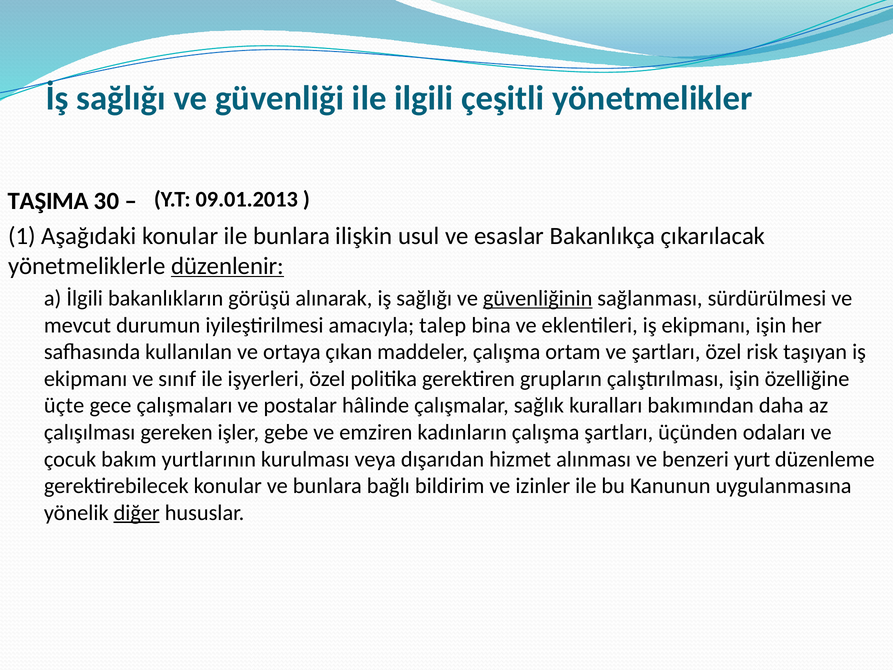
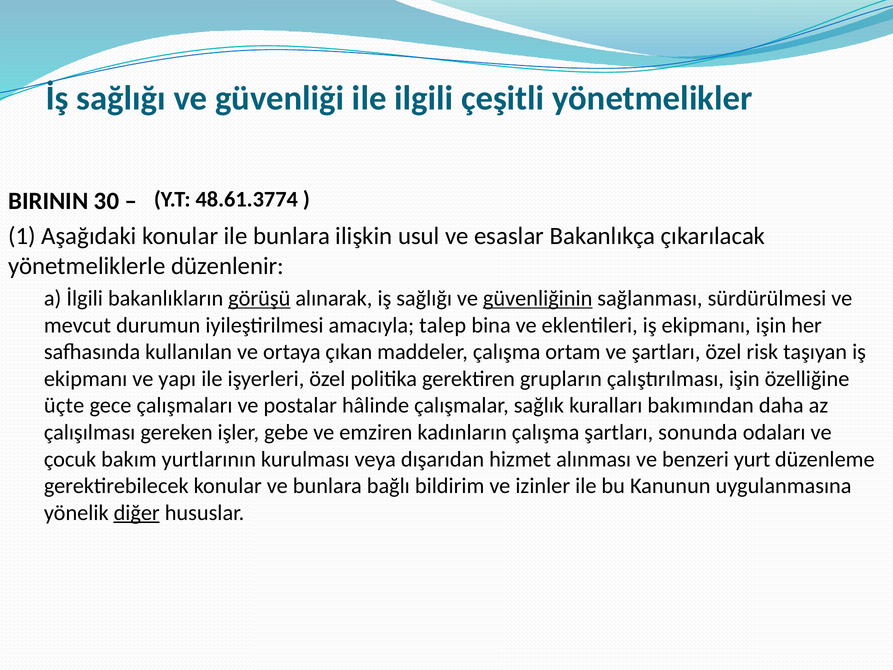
09.01.2013: 09.01.2013 -> 48.61.3774 (247, 199)
TAŞIMA: TAŞIMA -> BIRININ (48, 201)
düzenlenir underline: present -> none (228, 266)
görüşü underline: none -> present (259, 298)
sınıf: sınıf -> yapı (177, 379)
üçünden: üçünden -> sonunda (698, 432)
